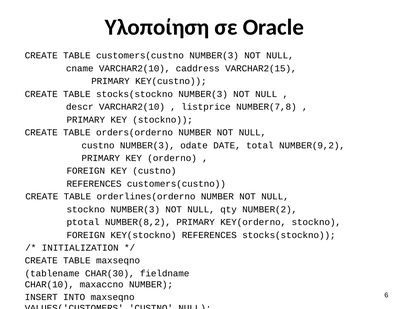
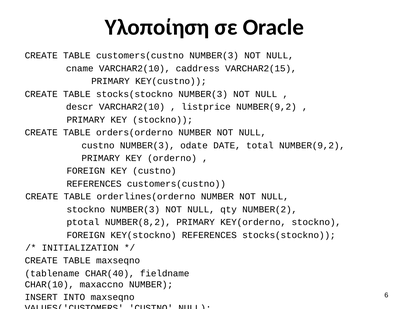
listprice NUMBER(7,8: NUMBER(7,8 -> NUMBER(9,2 (266, 107)
CHAR(30: CHAR(30 -> CHAR(40 (110, 274)
